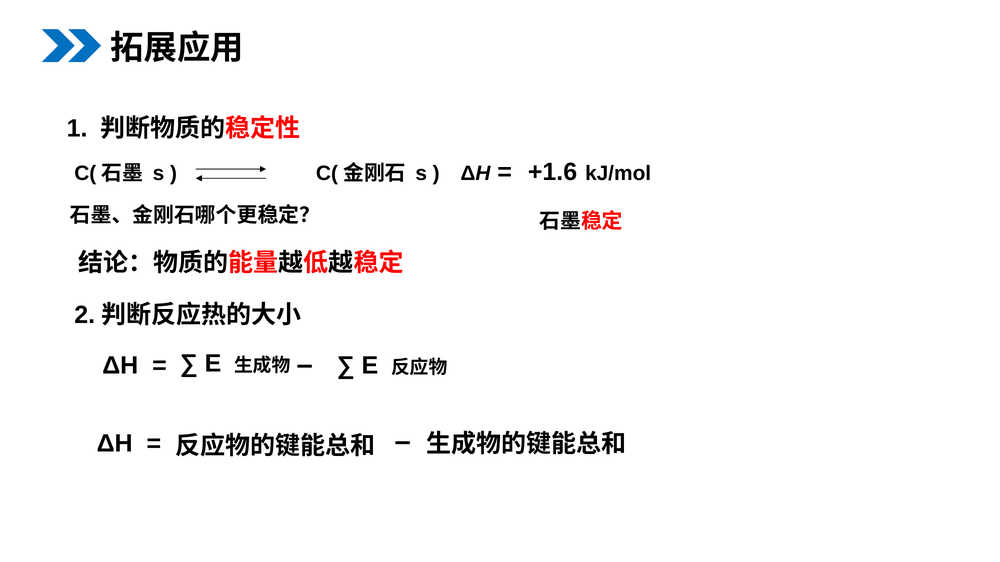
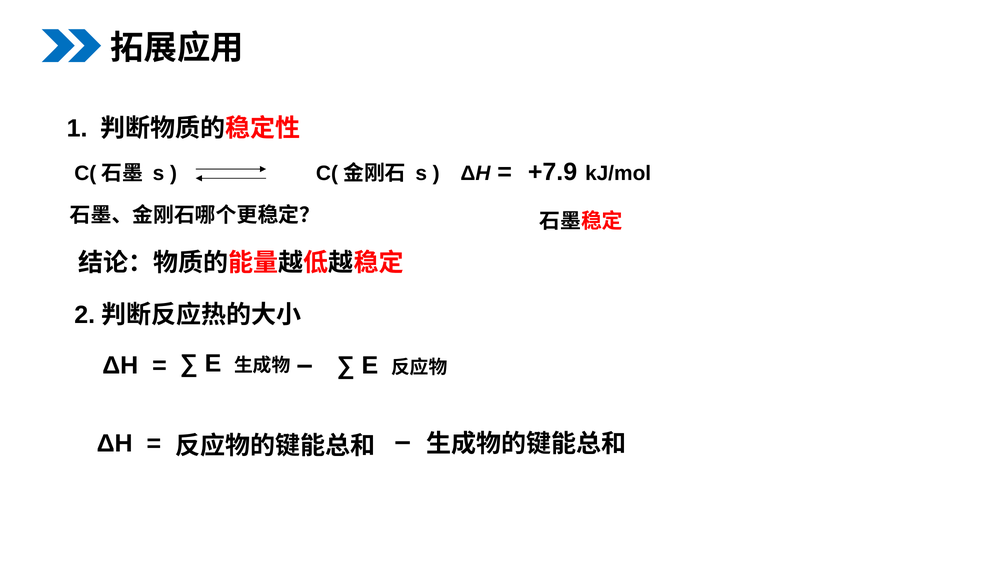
+1.6: +1.6 -> +7.9 (553, 172)
